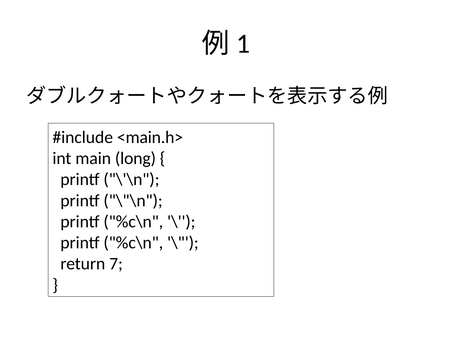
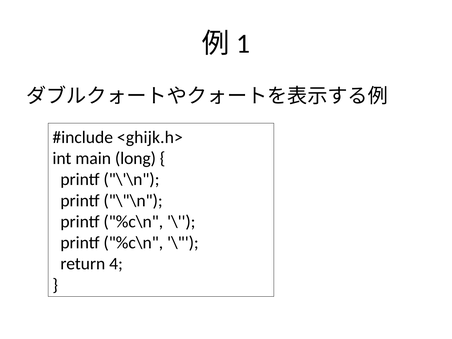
<main.h>: <main.h> -> <ghijk.h> (150, 137)
7: 7 -> 4 (116, 264)
